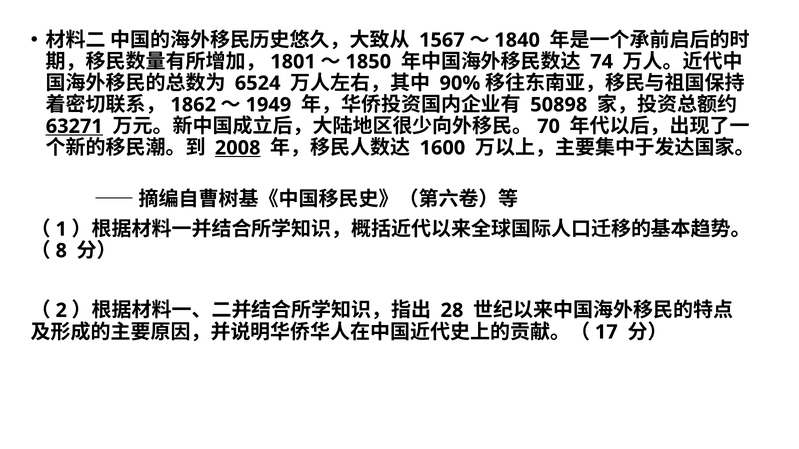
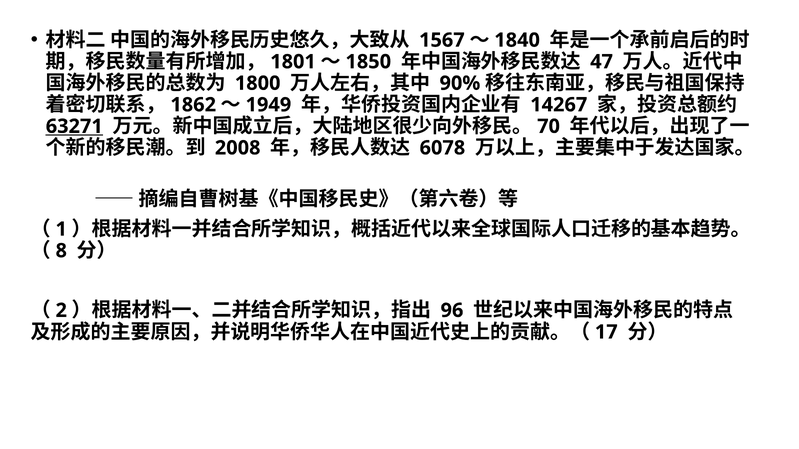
74: 74 -> 47 (602, 62)
6524: 6524 -> 1800 (258, 83)
50898: 50898 -> 14267 (559, 105)
2008 underline: present -> none (238, 148)
1600: 1600 -> 6078 (442, 148)
28: 28 -> 96 (452, 311)
